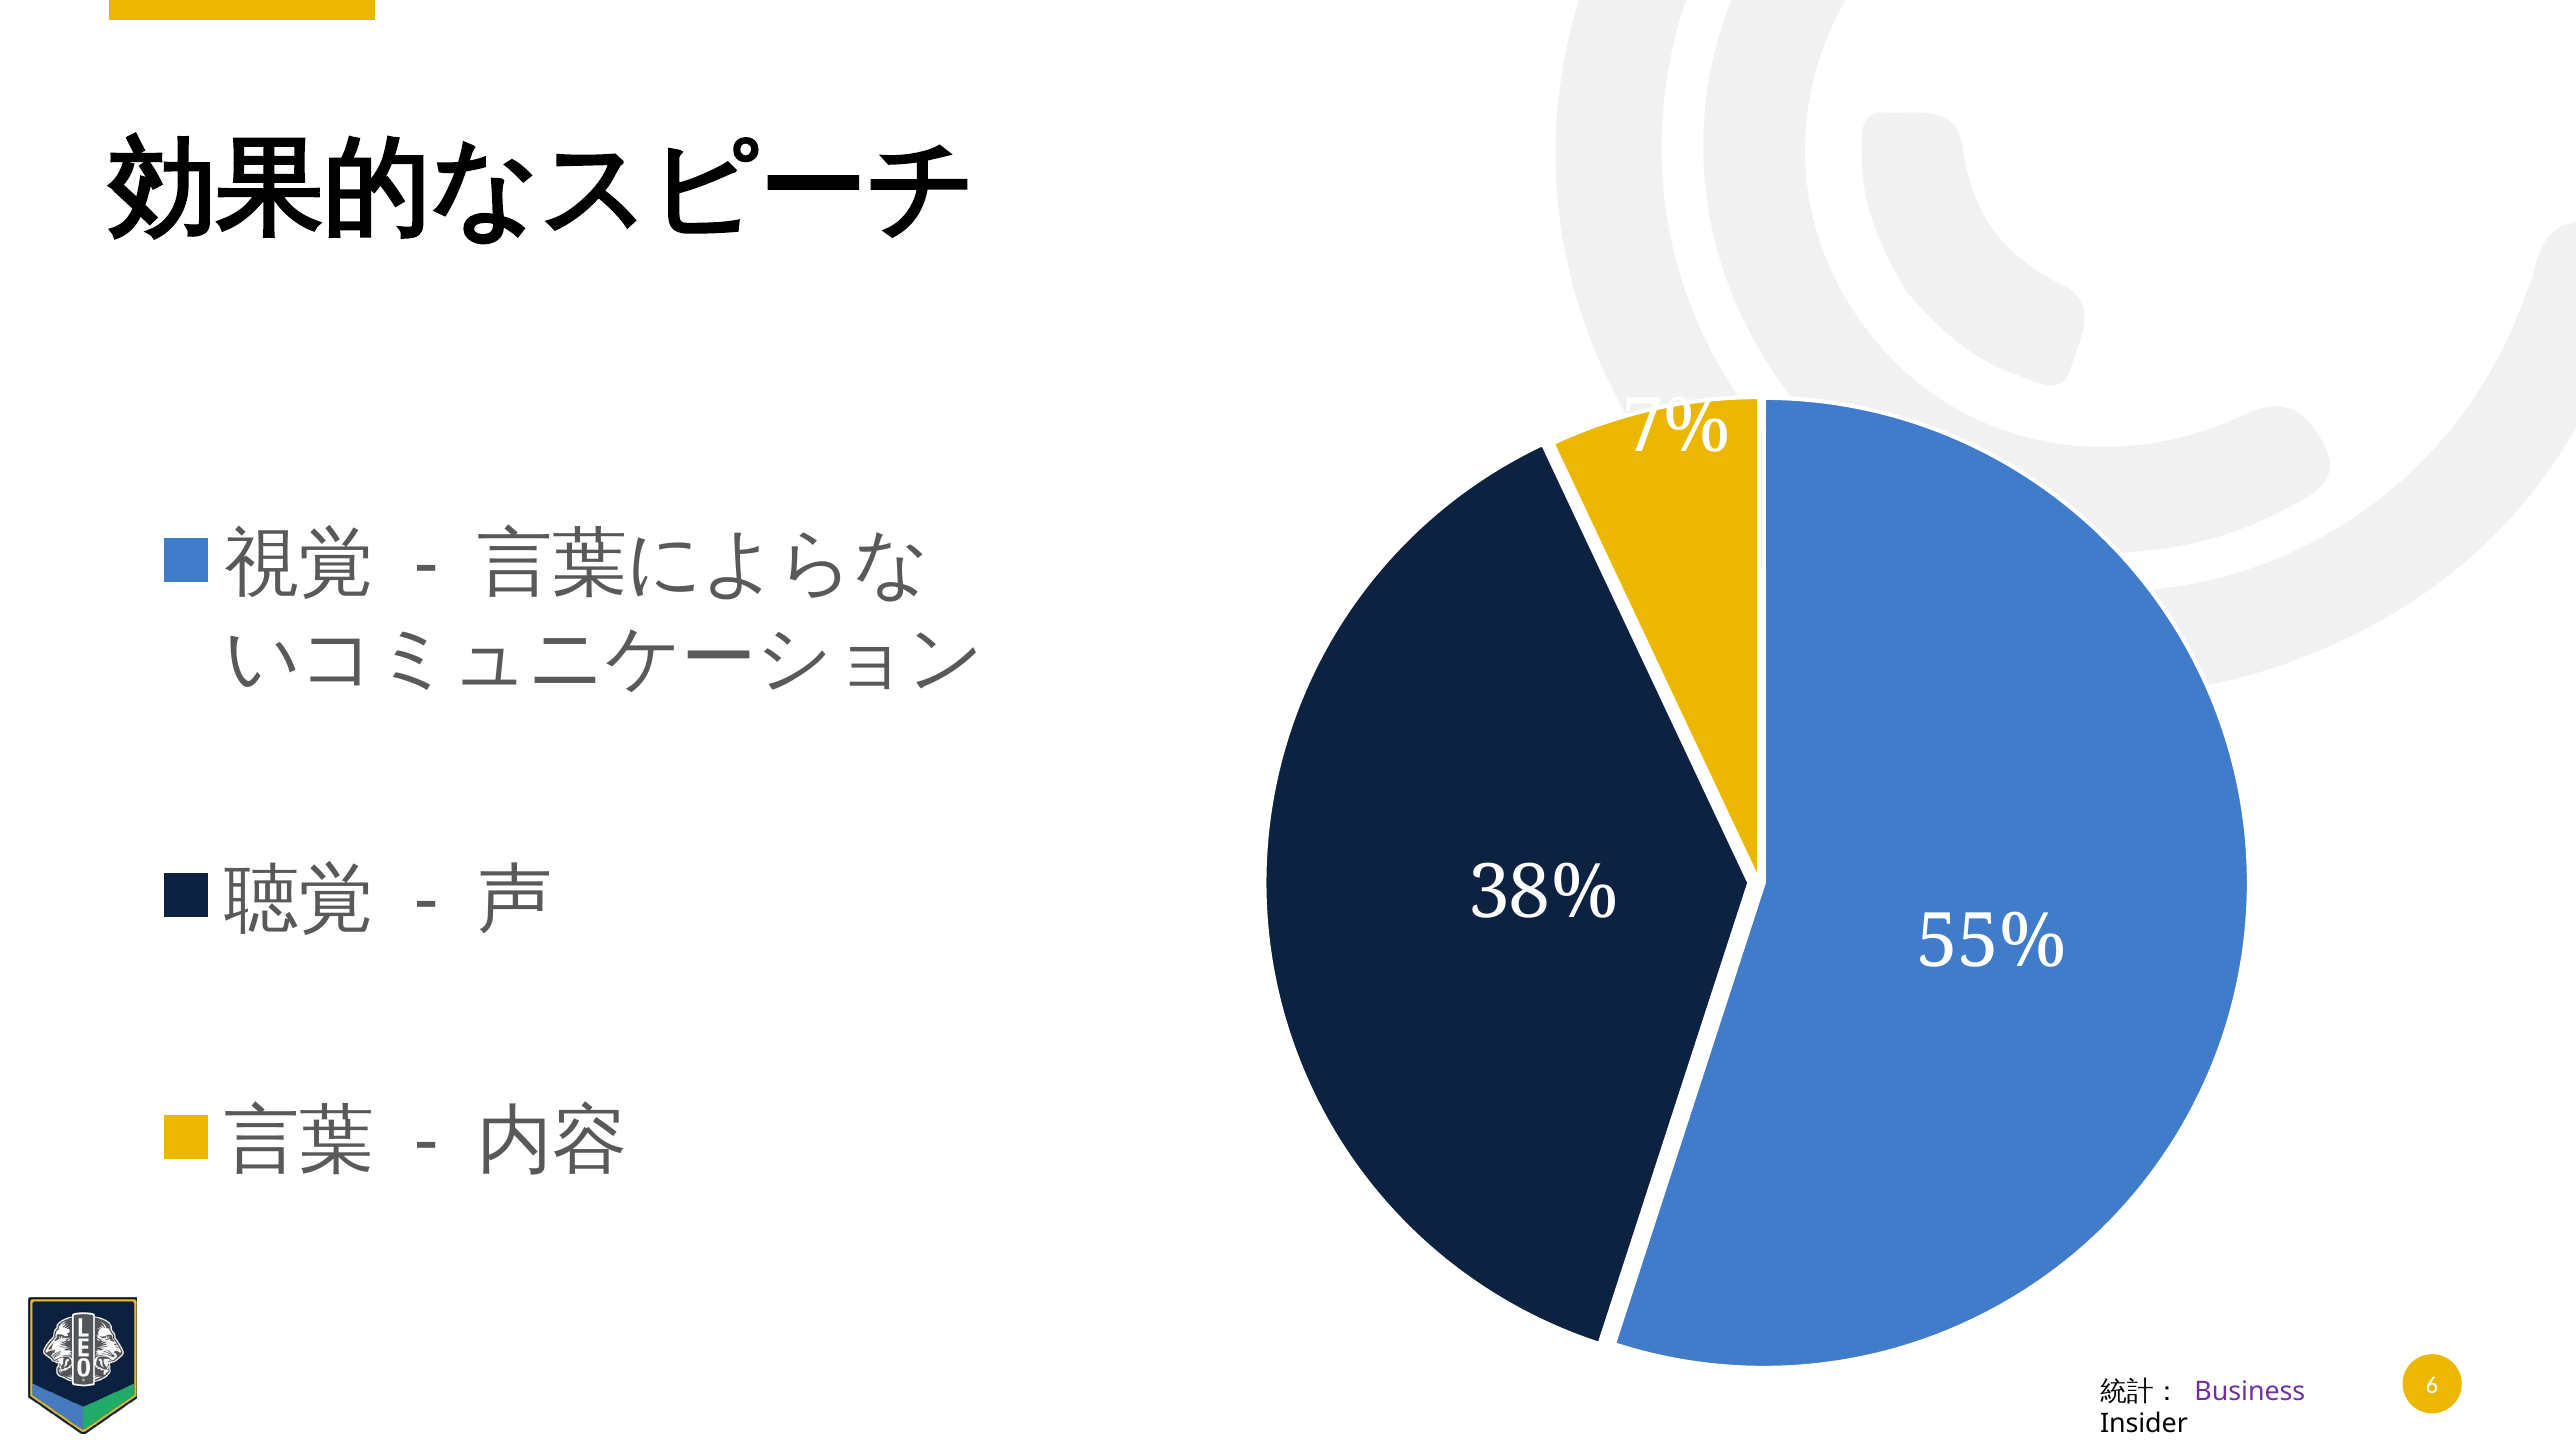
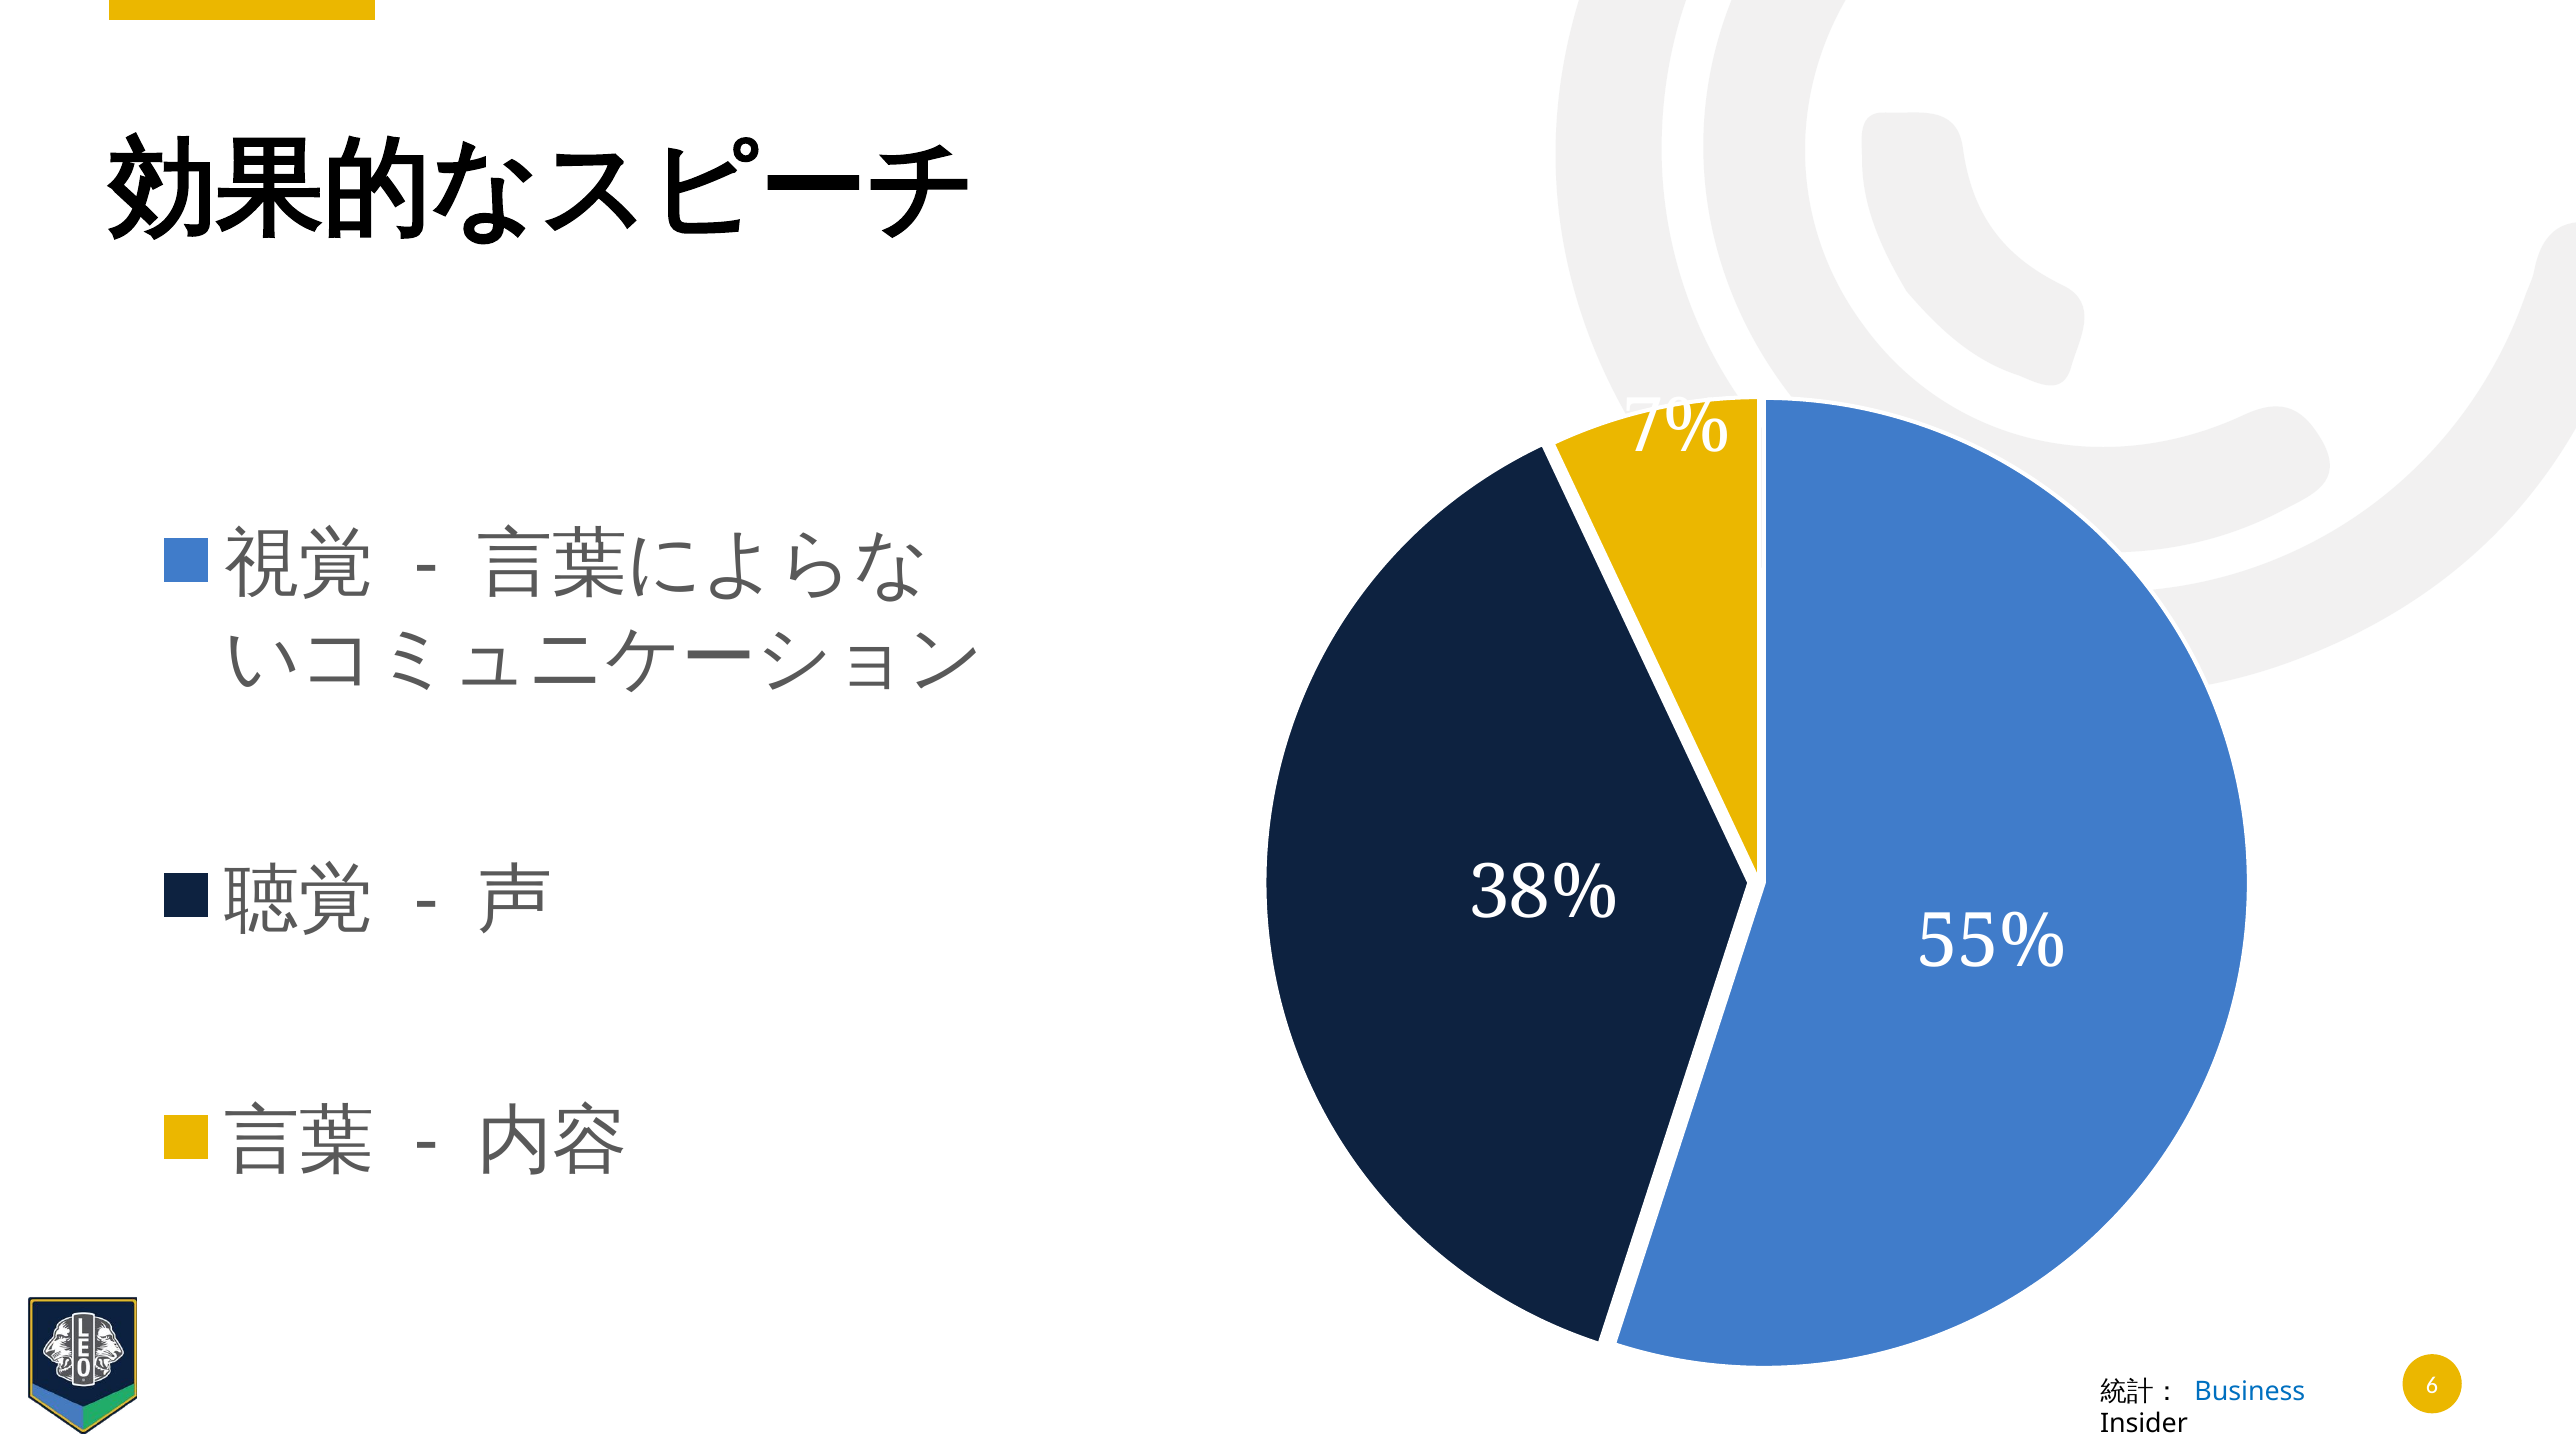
Business colour: purple -> blue (2250, 1391)
